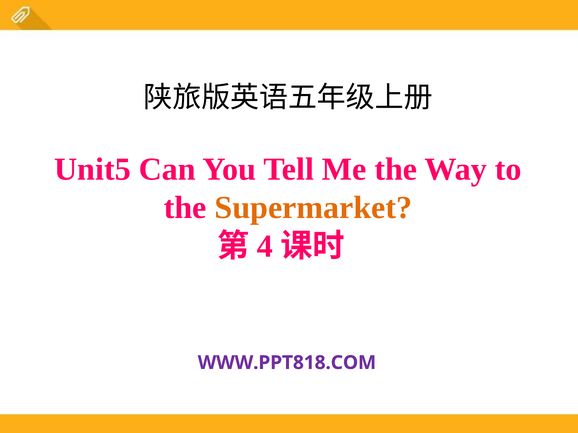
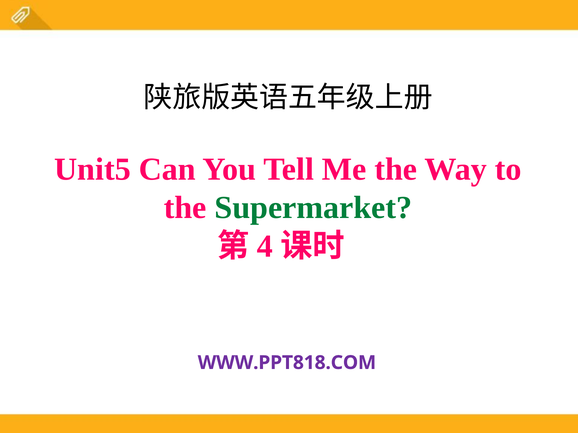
Supermarket colour: orange -> green (313, 208)
